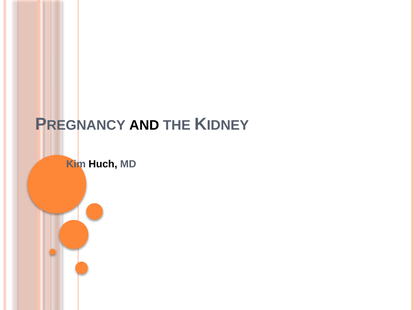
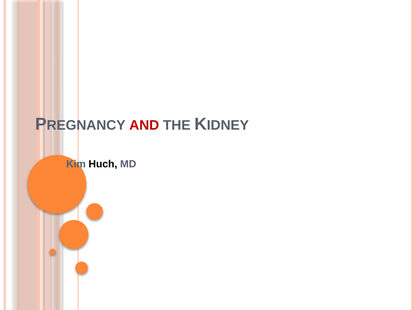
AND colour: black -> red (144, 125)
